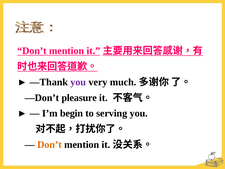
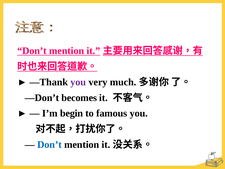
pleasure: pleasure -> becomes (79, 98)
serving: serving -> famous (112, 113)
Don’t colour: orange -> blue (49, 144)
